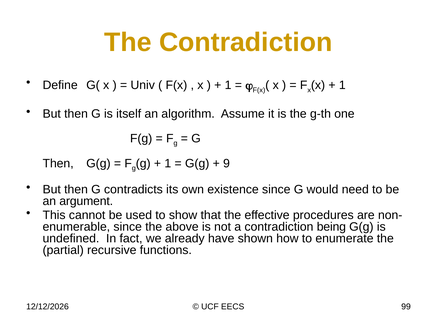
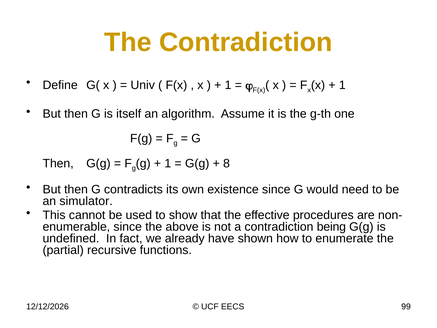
9: 9 -> 8 (227, 163)
argument: argument -> simulator (86, 201)
